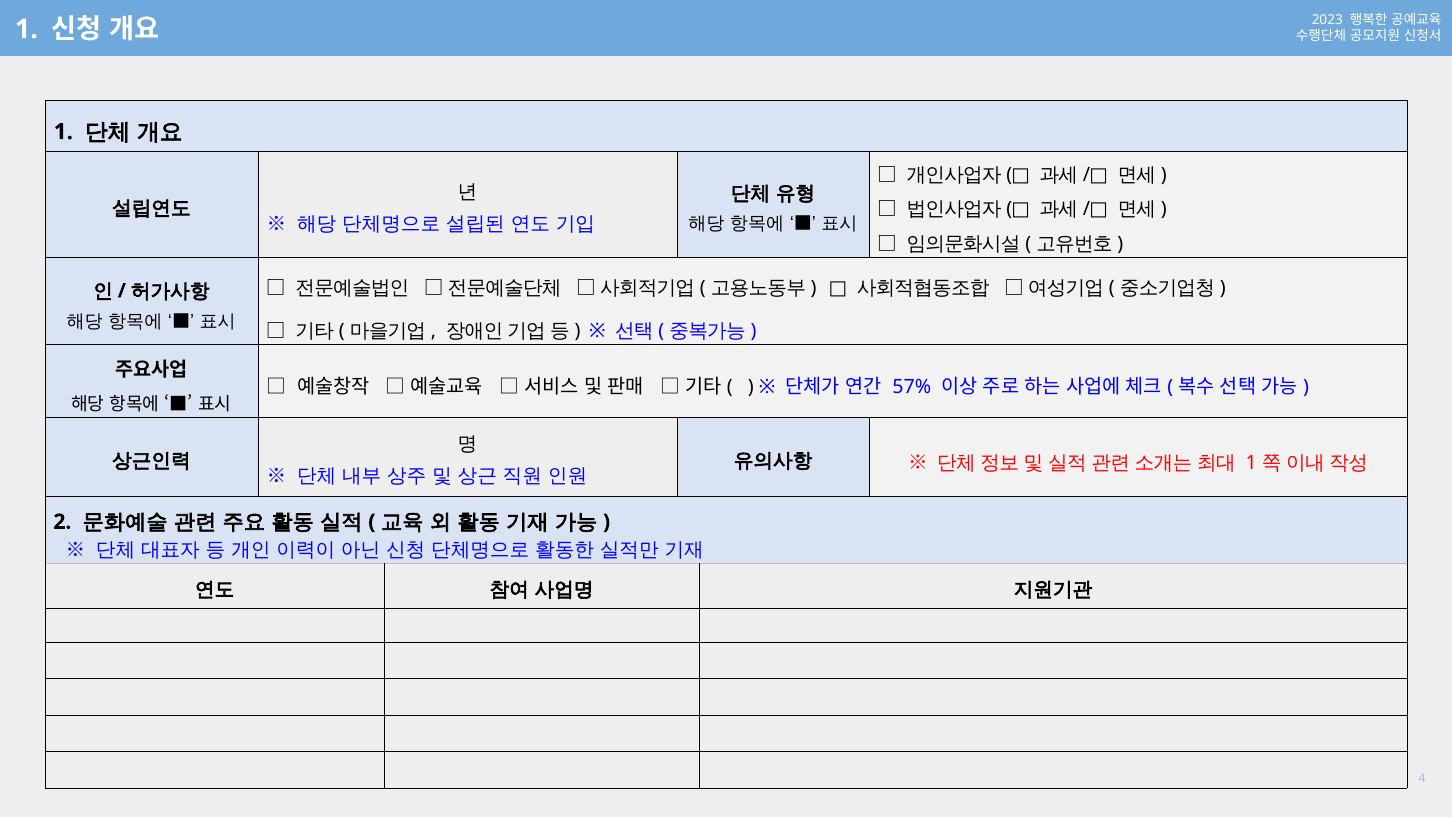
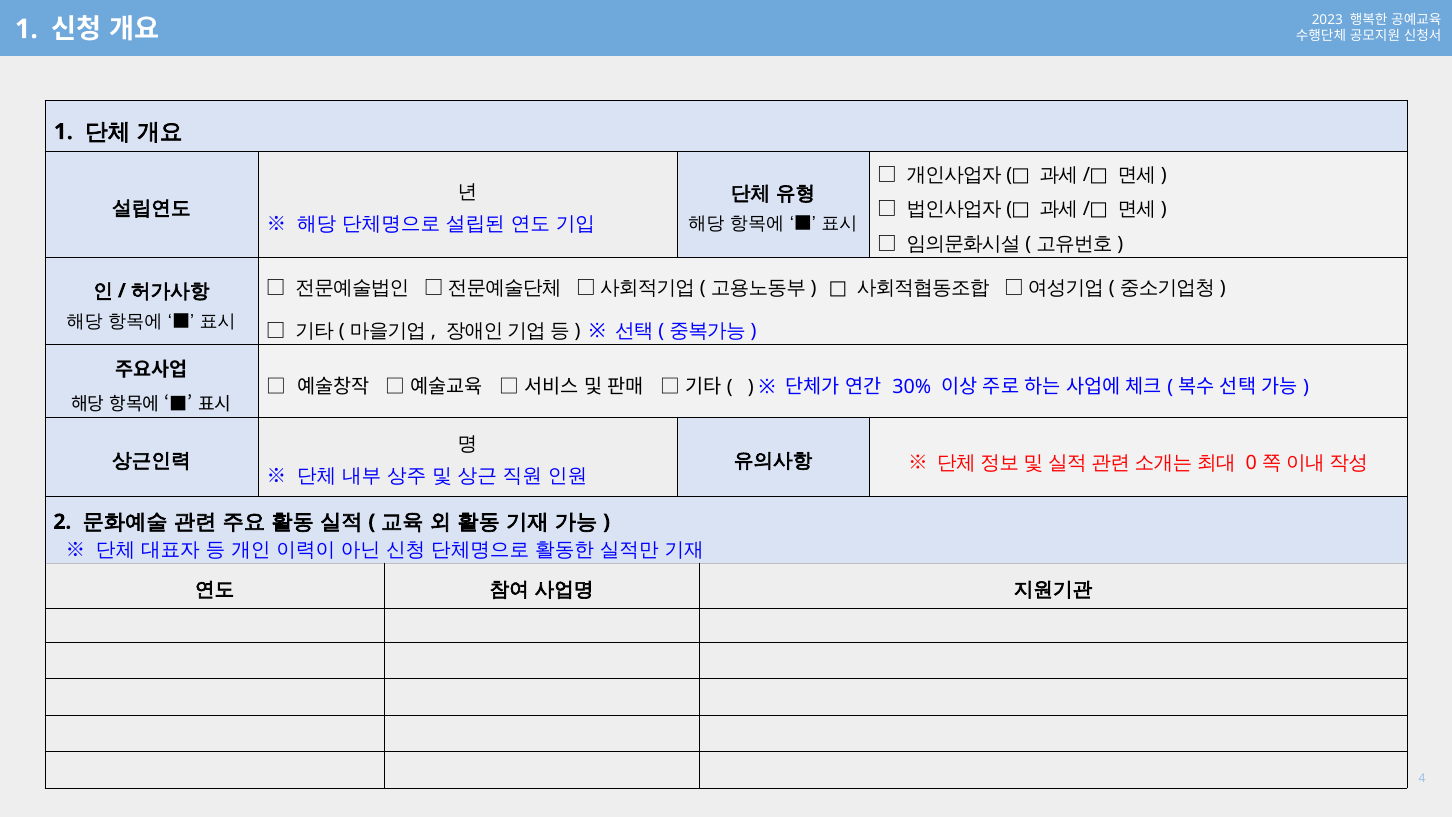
57%: 57% -> 30% (912, 387)
1: 1 -> 0 (1251, 463)
